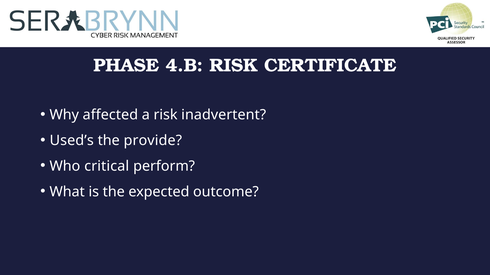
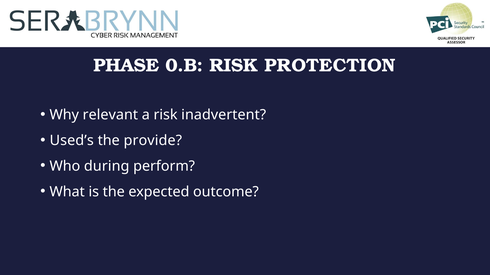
4.B: 4.B -> 0.B (184, 66)
CERTIFICATE: CERTIFICATE -> PROTECTION (330, 66)
affected: affected -> relevant (110, 115)
critical: critical -> during (107, 166)
